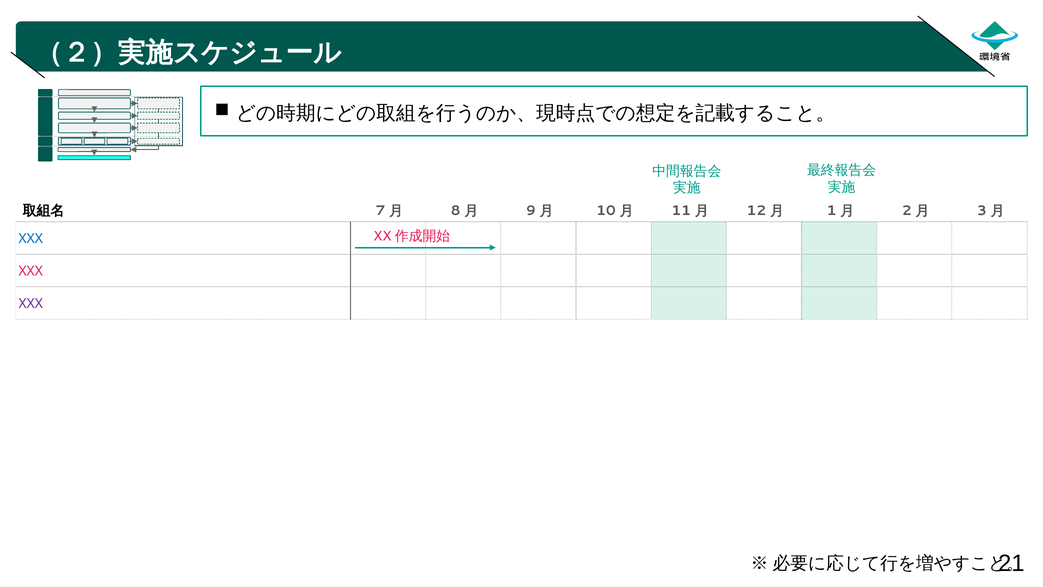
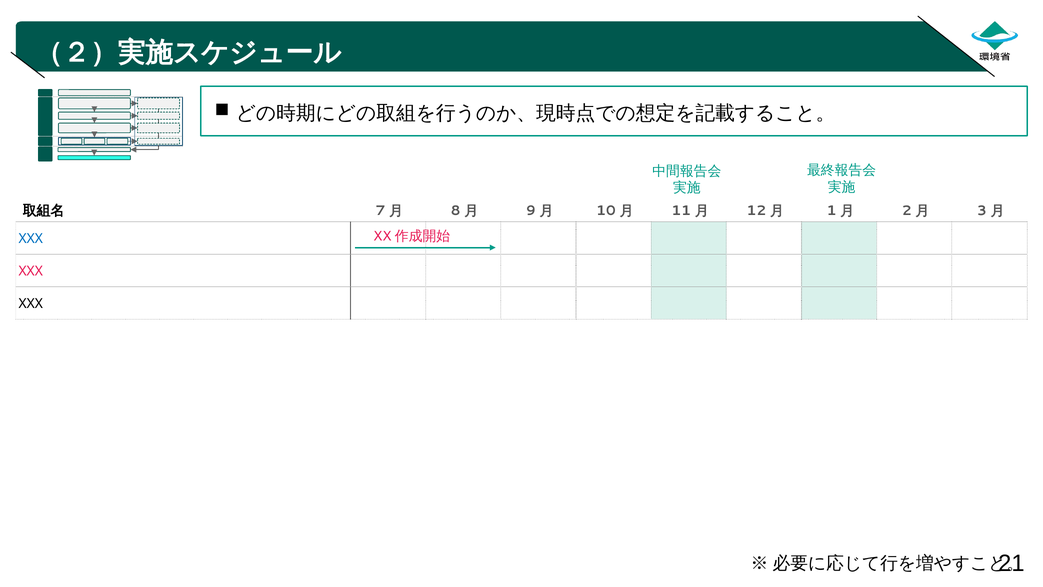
XXX colour: purple -> black (31, 304)
